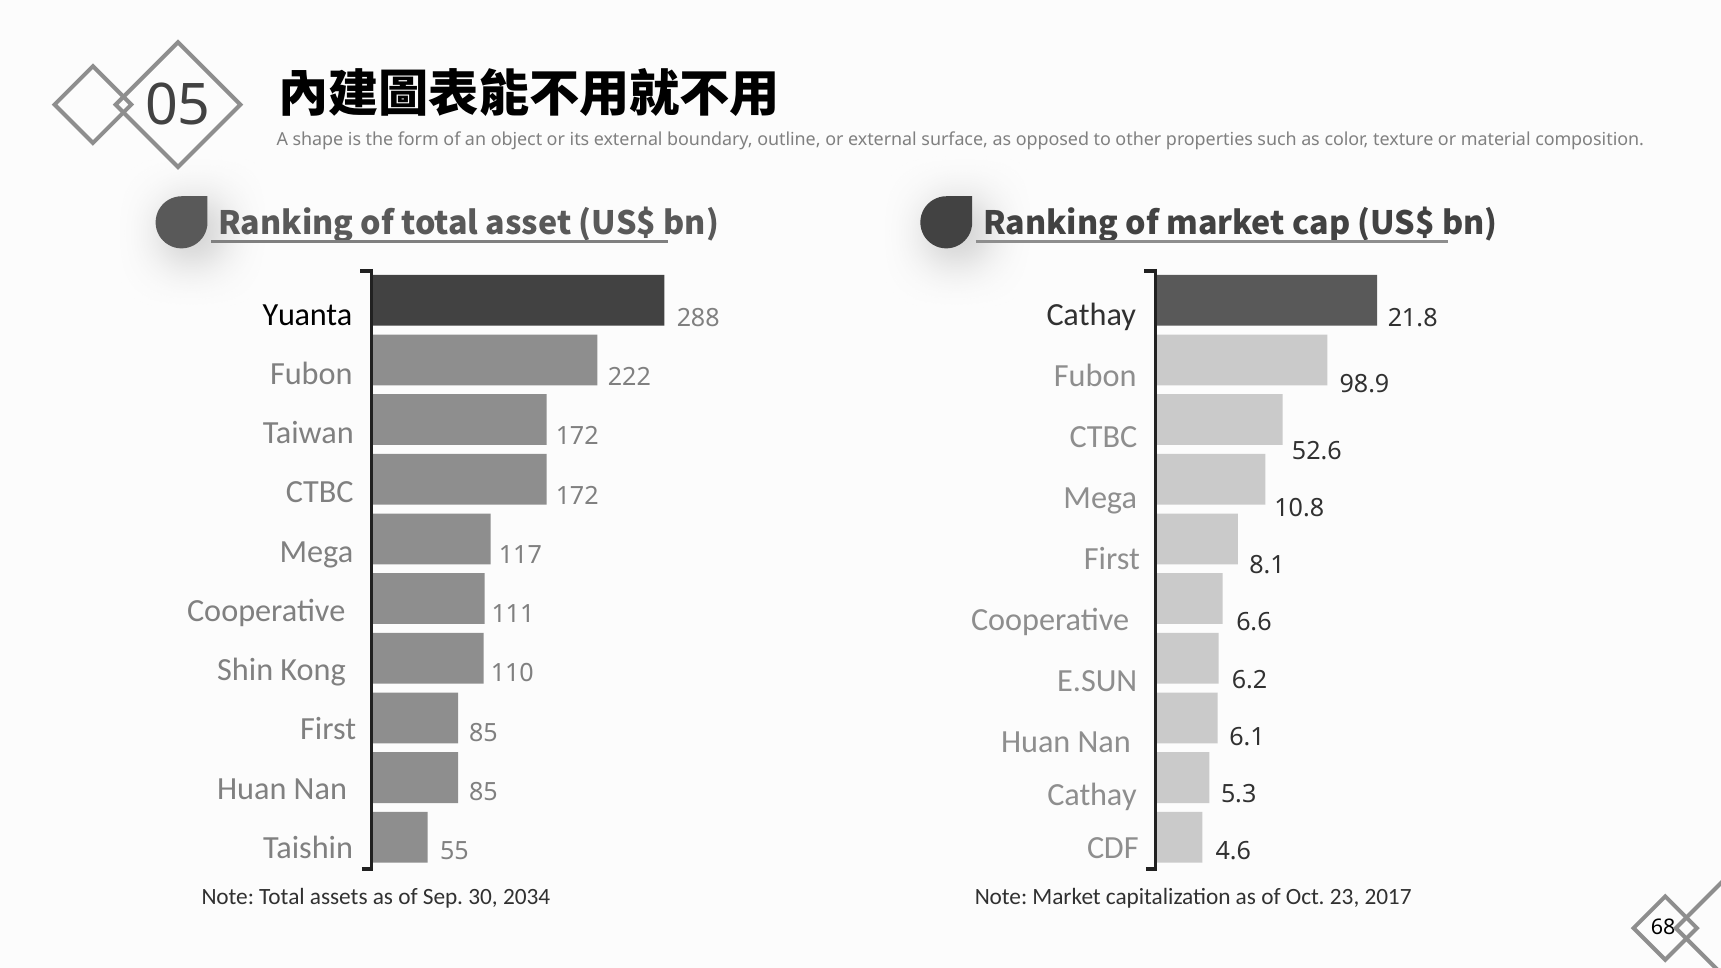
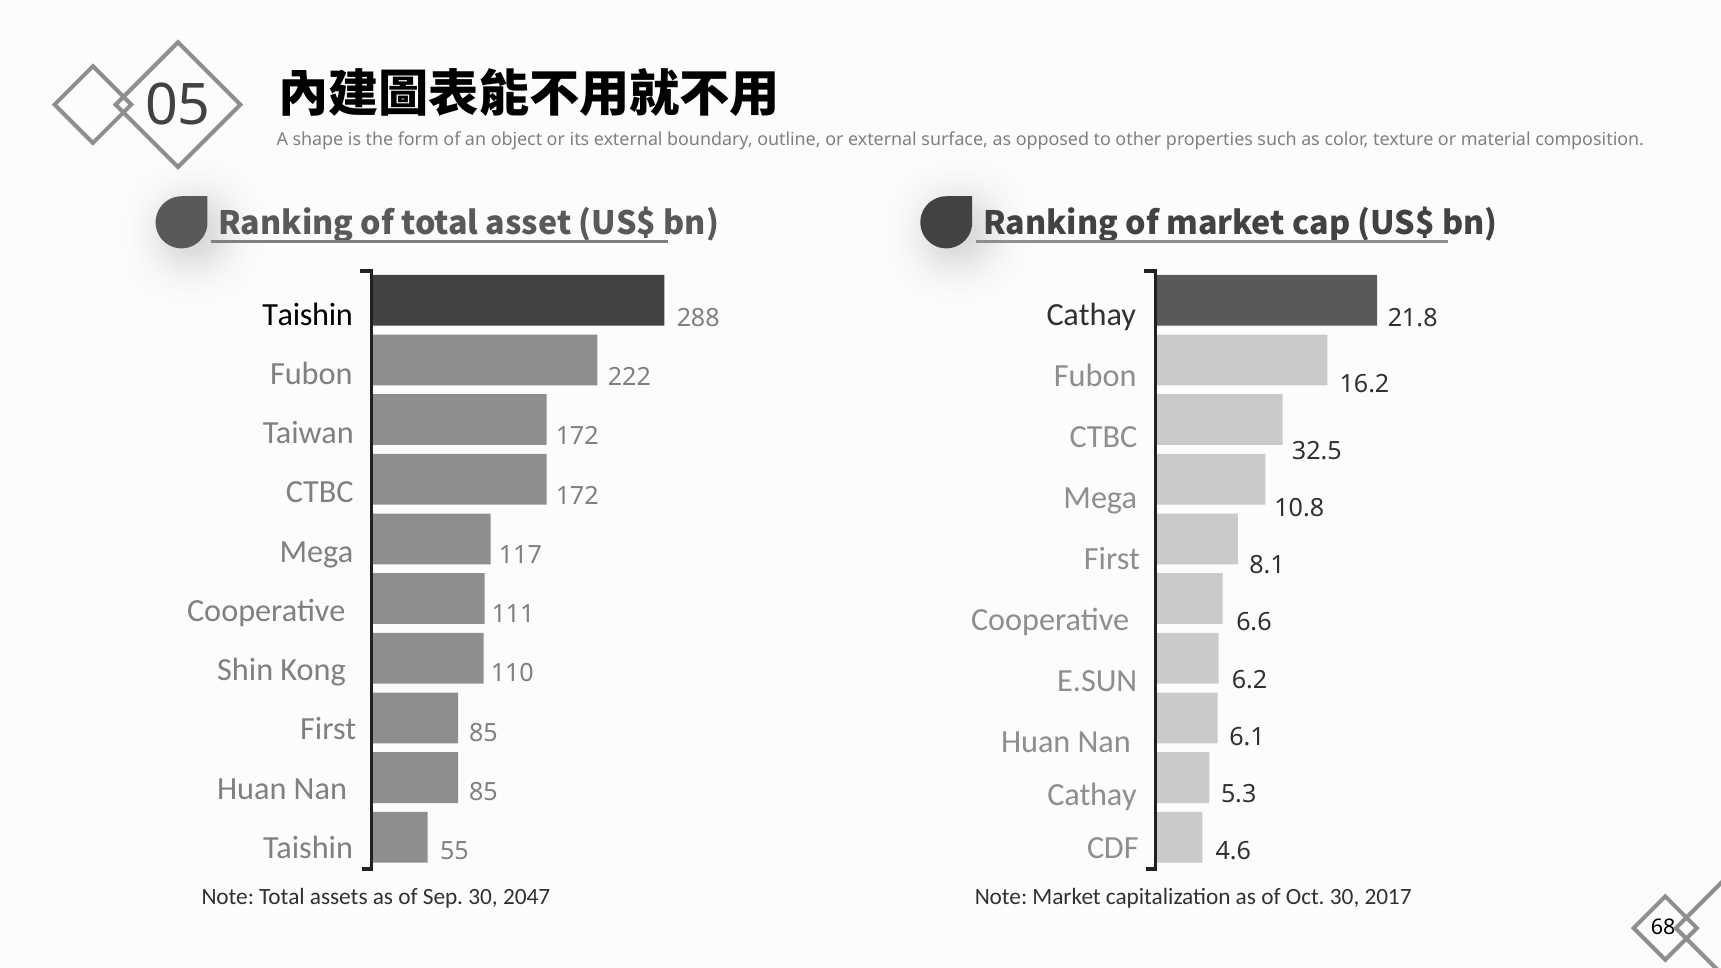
Yuanta: Yuanta -> Taishin (308, 314)
98.9: 98.9 -> 16.2 (1364, 385)
52.6: 52.6 -> 32.5 (1317, 451)
2034: 2034 -> 2047 (527, 897)
Oct 23: 23 -> 30 (1345, 897)
